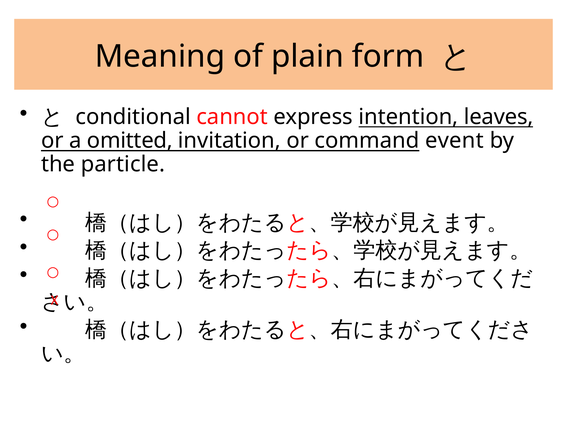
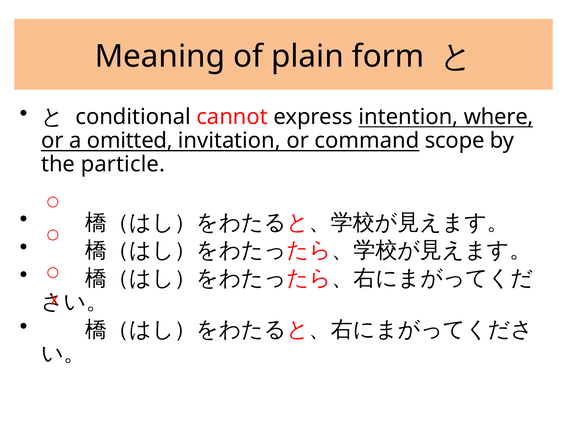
leaves: leaves -> where (499, 117)
event: event -> scope (455, 141)
